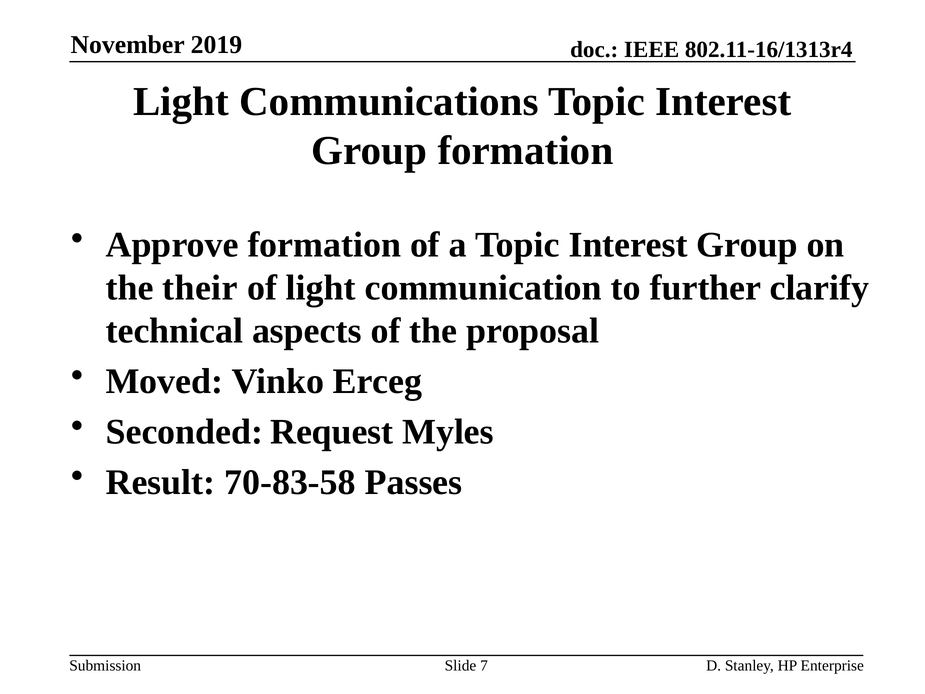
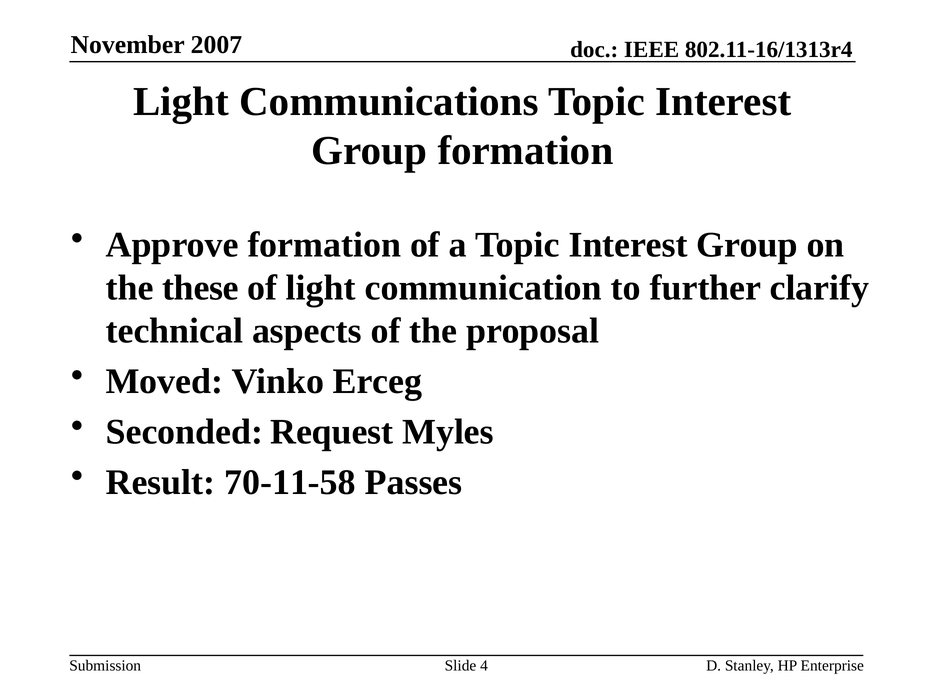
2019: 2019 -> 2007 (216, 45)
their: their -> these (200, 288)
70-83-58: 70-83-58 -> 70-11-58 (290, 482)
7: 7 -> 4 (484, 665)
